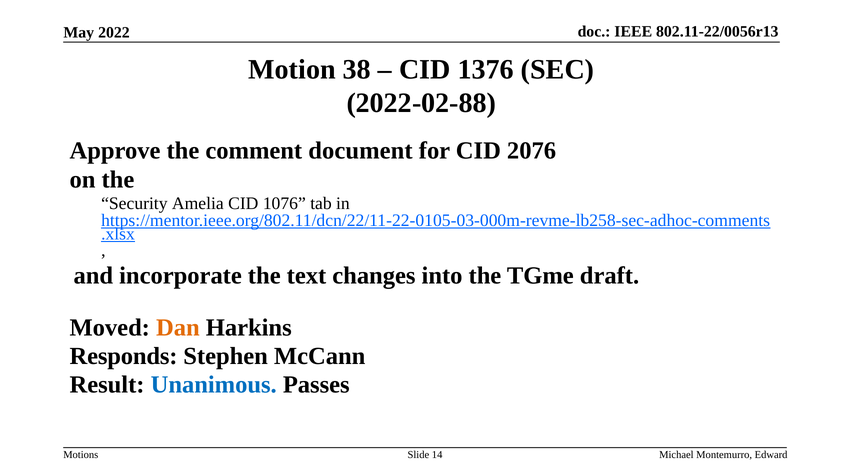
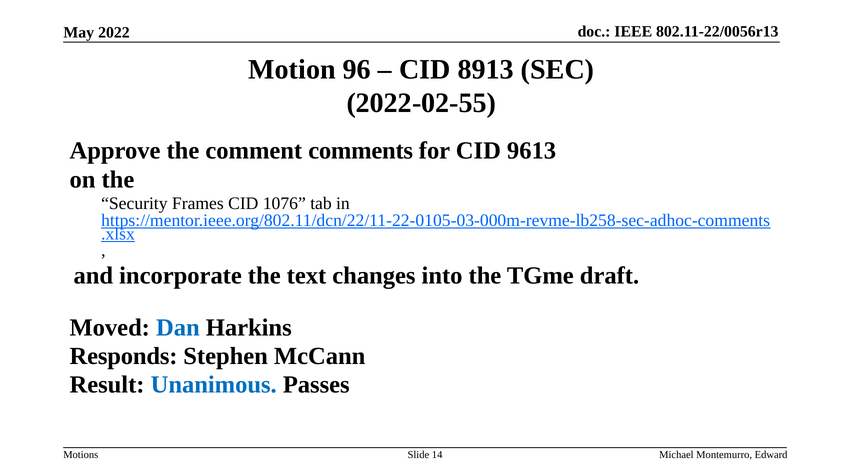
38: 38 -> 96 (357, 69)
1376: 1376 -> 8913 (486, 69)
2022-02-88: 2022-02-88 -> 2022-02-55 (421, 103)
document: document -> comments (361, 151)
2076: 2076 -> 9613 (532, 151)
Amelia: Amelia -> Frames (198, 204)
Dan colour: orange -> blue (178, 328)
